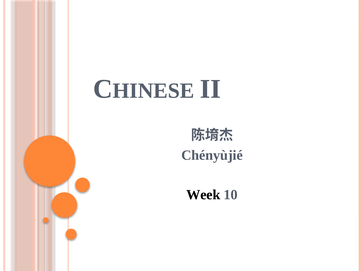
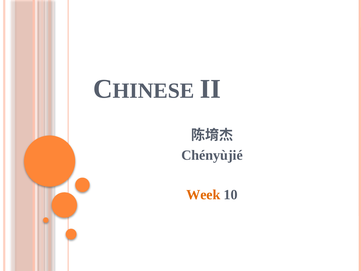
Week colour: black -> orange (203, 195)
